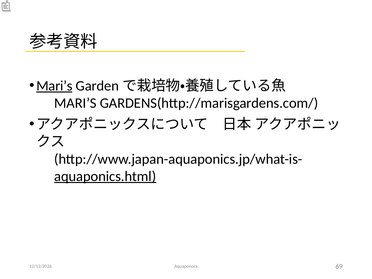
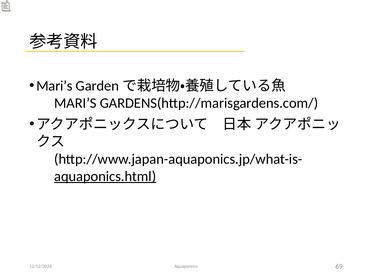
Mari’s underline: present -> none (54, 86)
